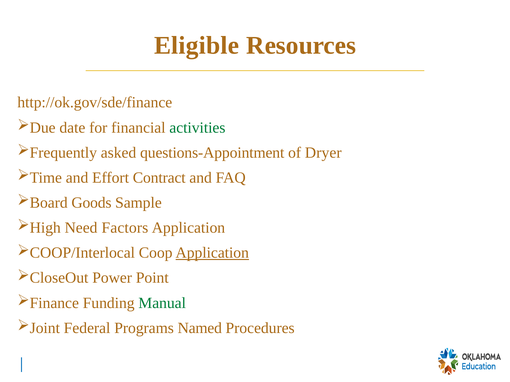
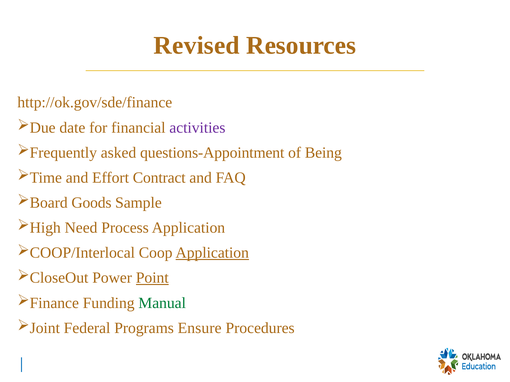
Eligible: Eligible -> Revised (197, 46)
activities colour: green -> purple (197, 128)
Dryer: Dryer -> Being (323, 153)
Factors: Factors -> Process (125, 228)
Point underline: none -> present (152, 278)
Named: Named -> Ensure (200, 328)
